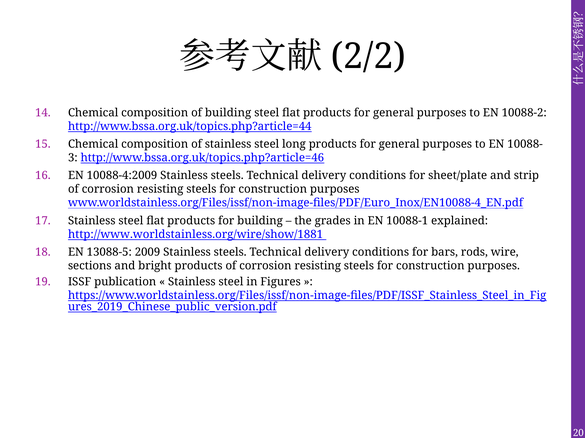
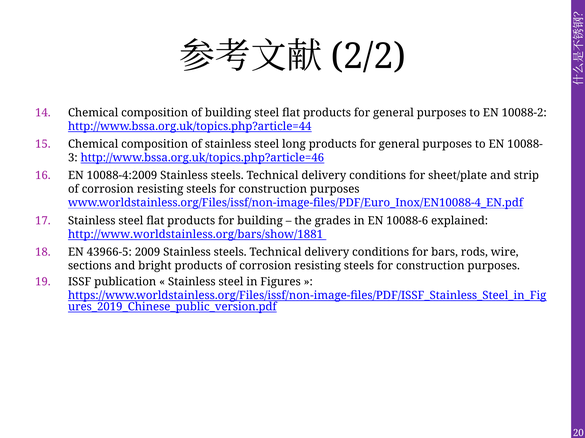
10088-1: 10088-1 -> 10088-6 (407, 221)
http://www.worldstainless.org/wire/show/1881: http://www.worldstainless.org/wire/show/1881 -> http://www.worldstainless.org/bars/show/1881 (196, 235)
13088-5: 13088-5 -> 43966-5 (109, 252)
